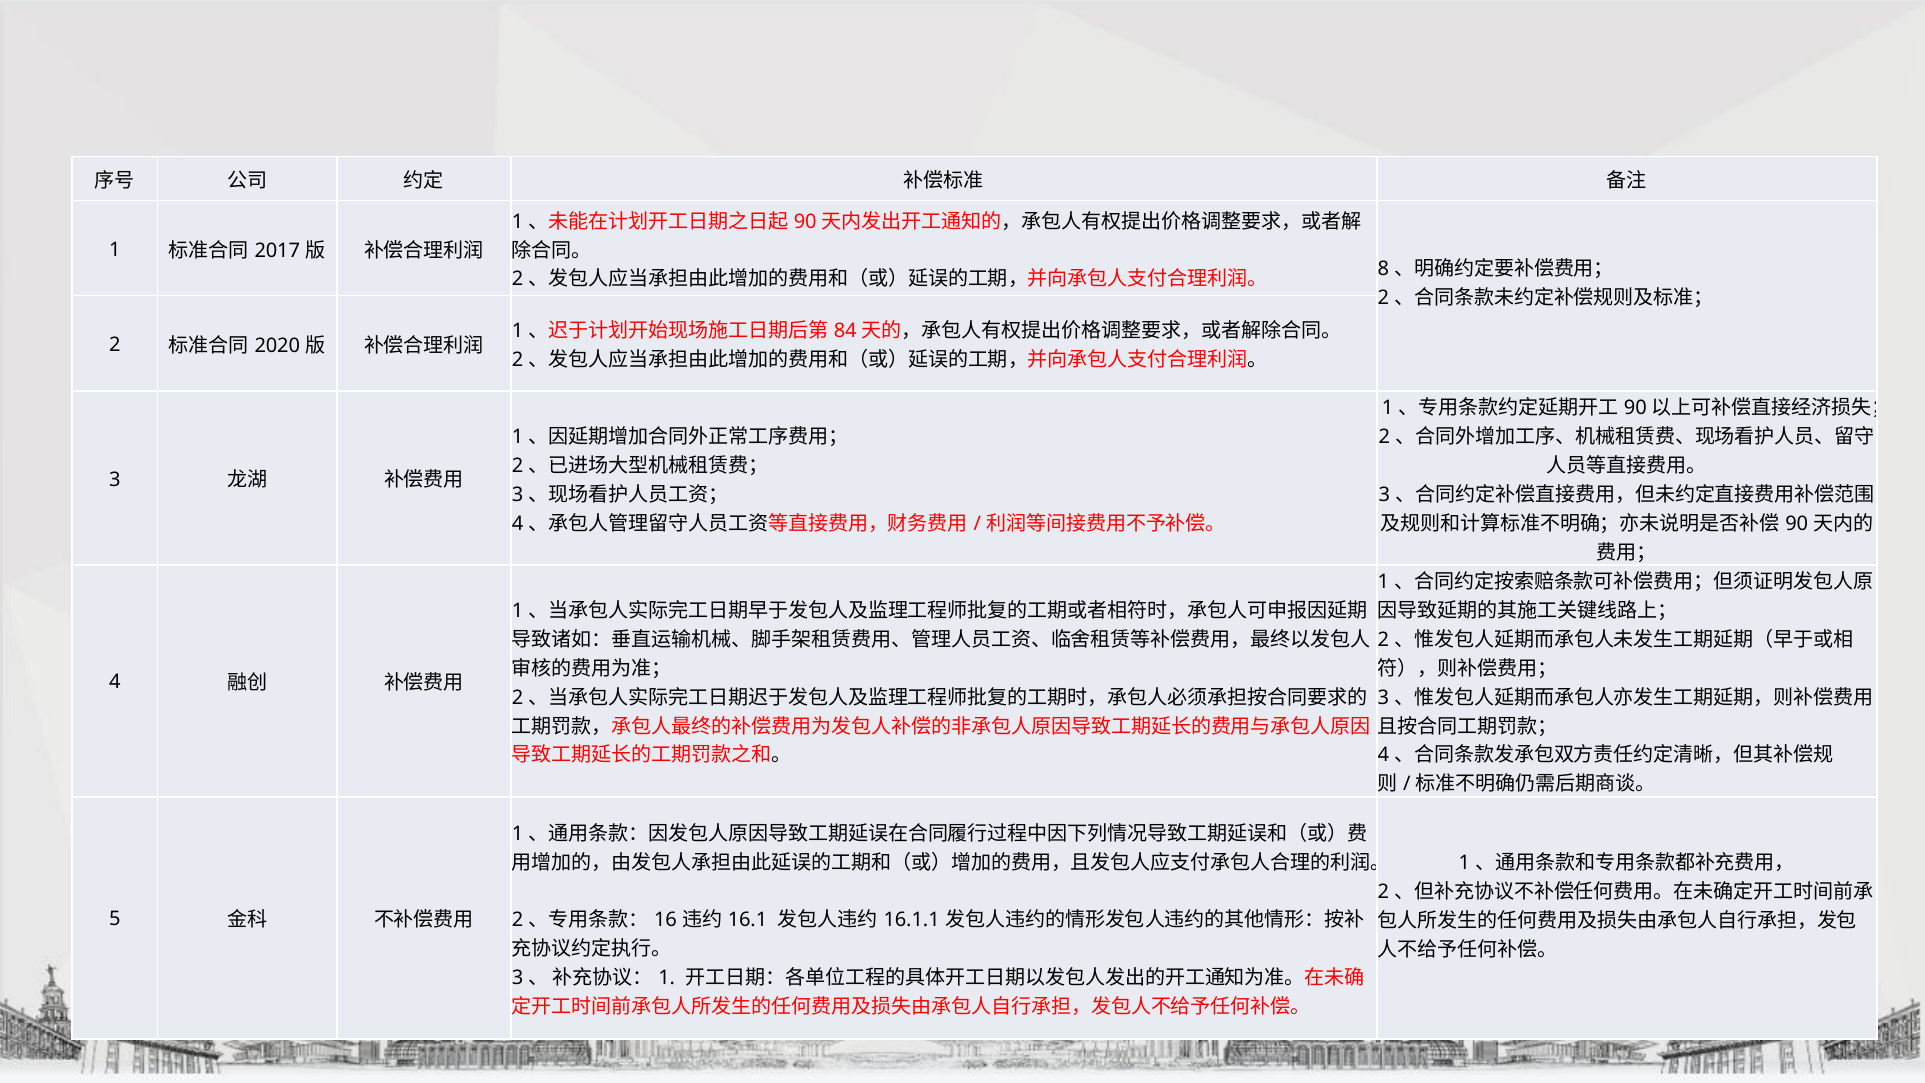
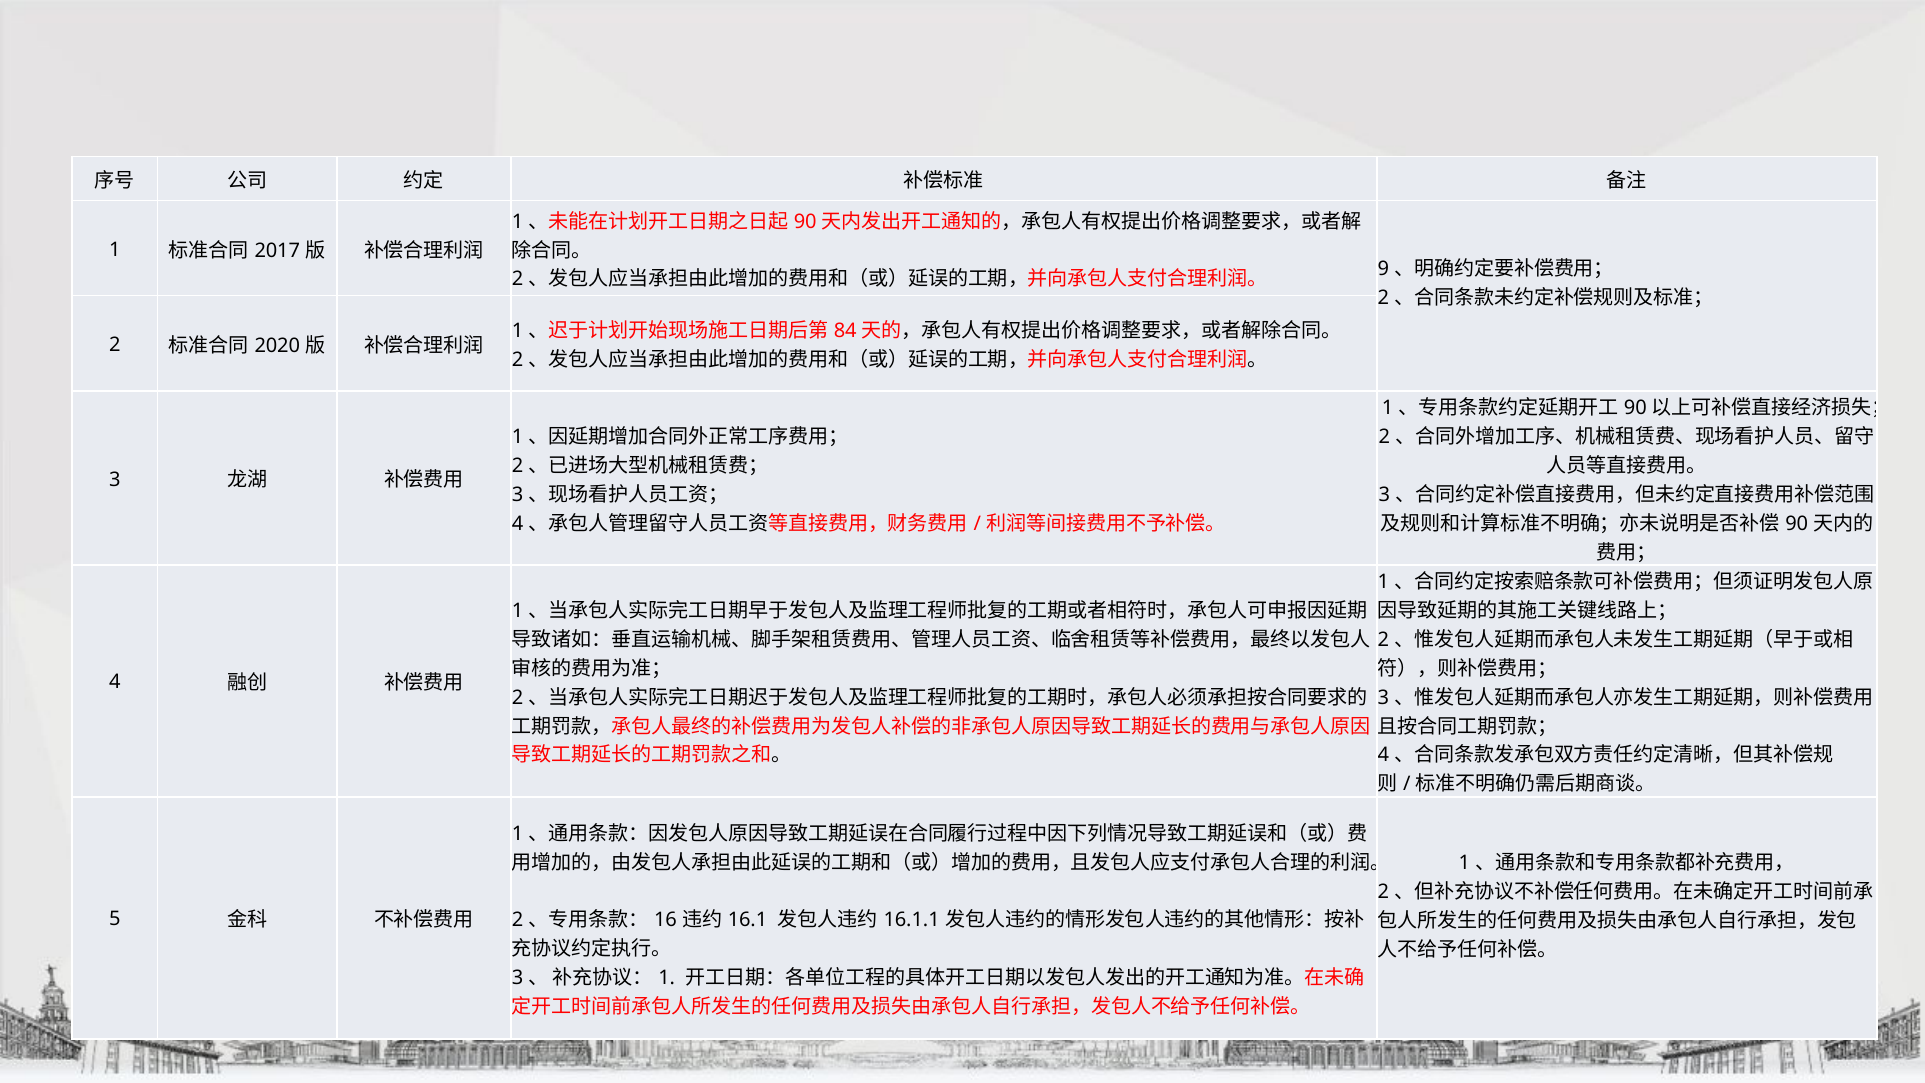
8: 8 -> 9 (1383, 269)
